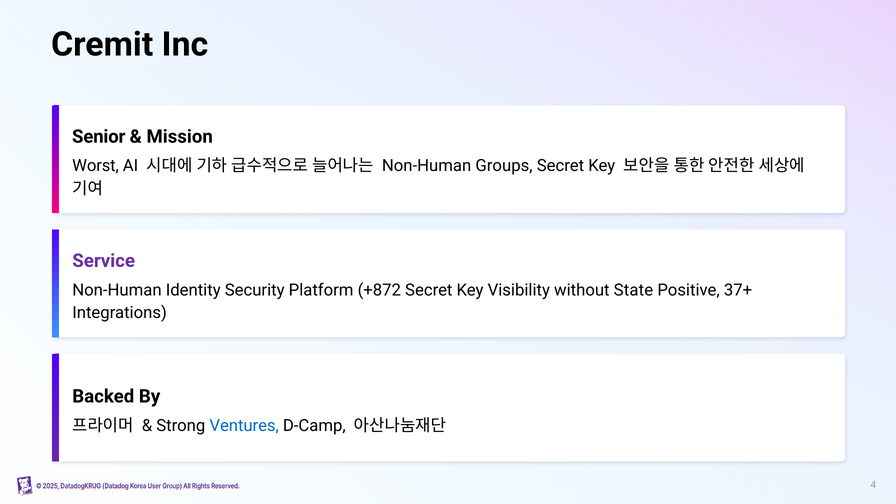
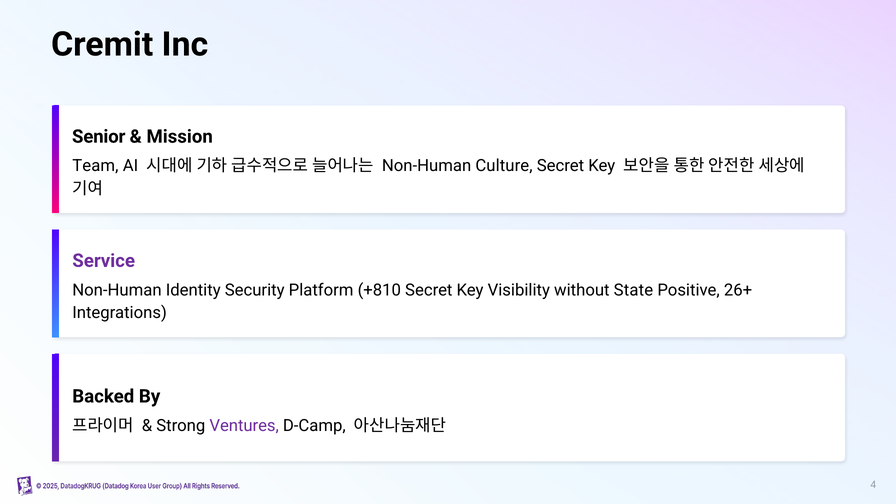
Worst: Worst -> Team (95, 166)
Groups: Groups -> Culture (504, 166)
+872: +872 -> +810 (379, 290)
37+: 37+ -> 26+ (738, 290)
Ventures colour: blue -> purple (244, 426)
